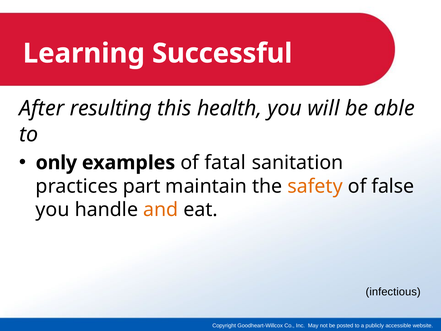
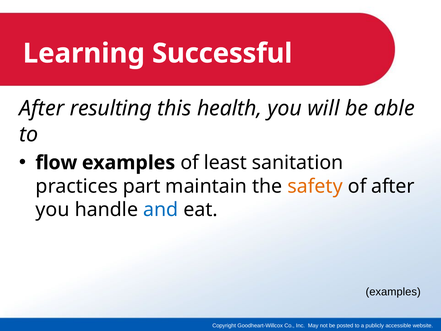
only: only -> flow (56, 163)
fatal: fatal -> least (225, 163)
of false: false -> after (393, 186)
and colour: orange -> blue (161, 210)
infectious: infectious -> examples (393, 292)
